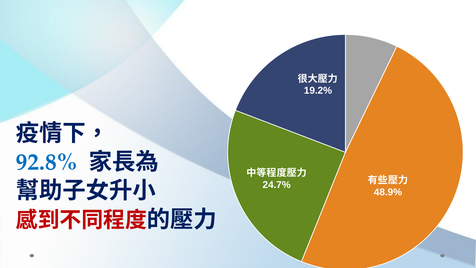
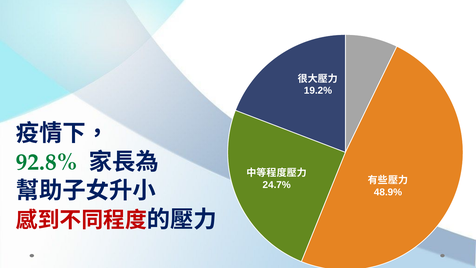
92.8% colour: blue -> green (47, 162)
